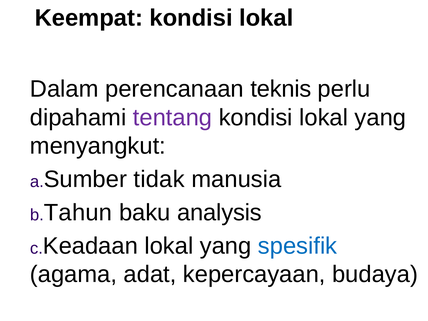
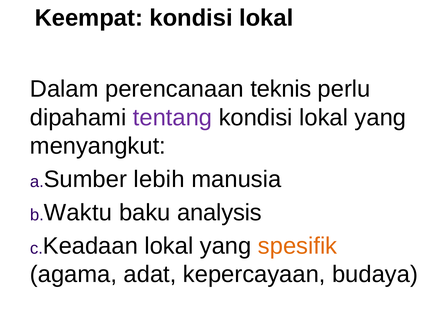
tidak: tidak -> lebih (159, 179)
Tahun: Tahun -> Waktu (78, 213)
spesifik colour: blue -> orange (298, 246)
